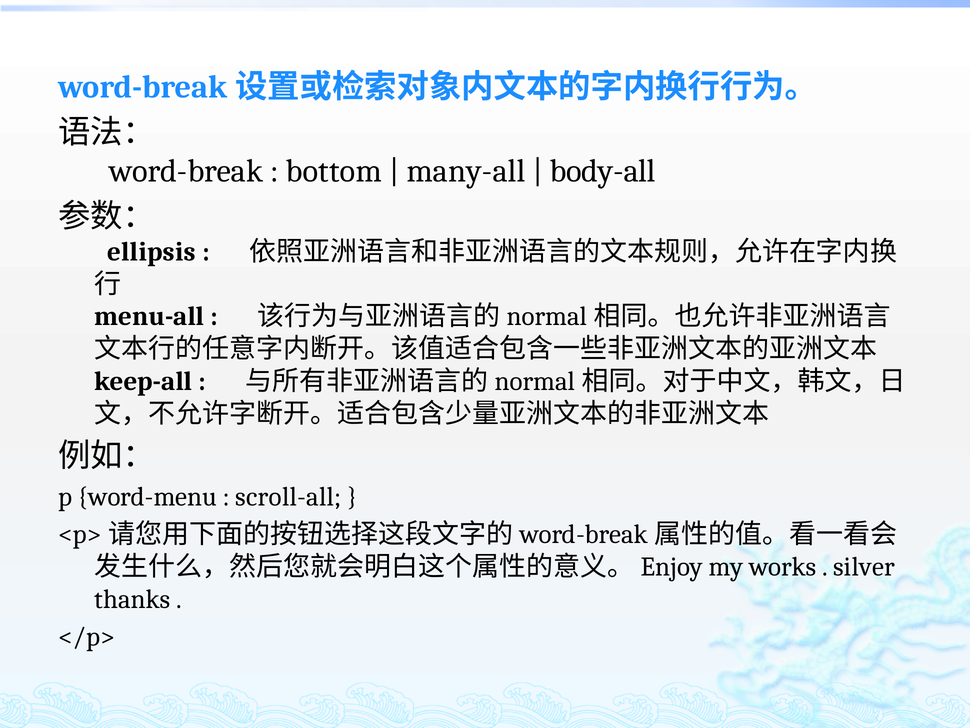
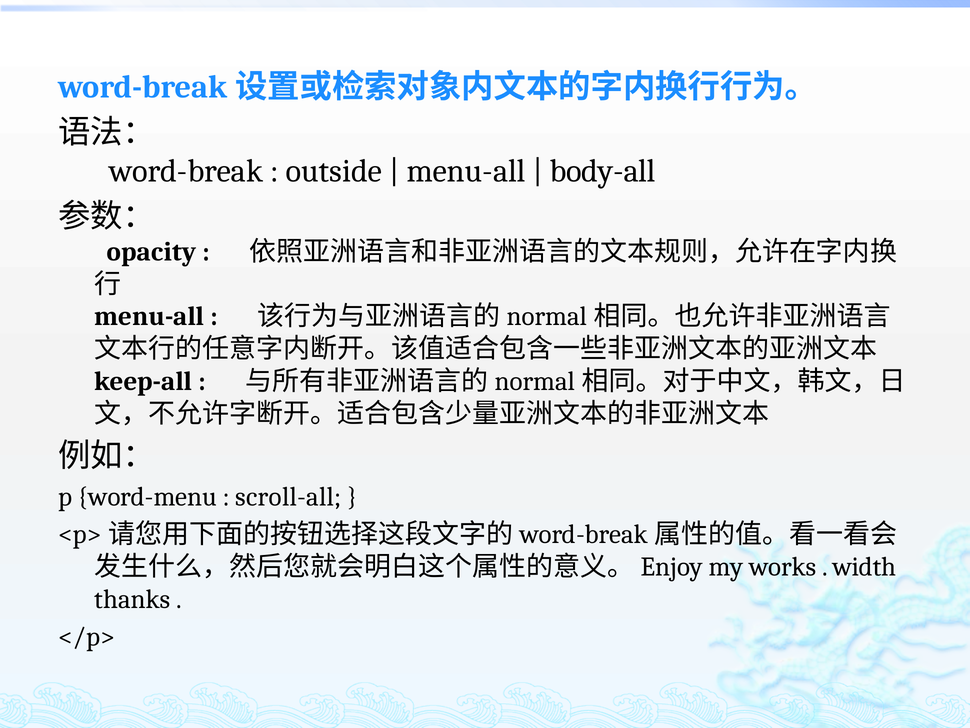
bottom: bottom -> outside (334, 171)
many-all: many-all -> menu-all (466, 171)
ellipsis: ellipsis -> opacity (151, 252)
silver: silver -> width (864, 566)
